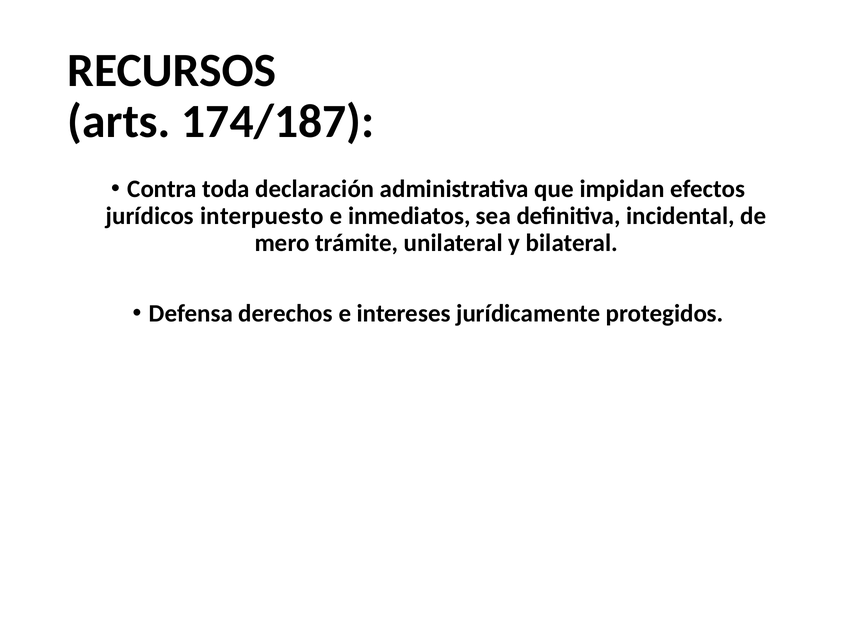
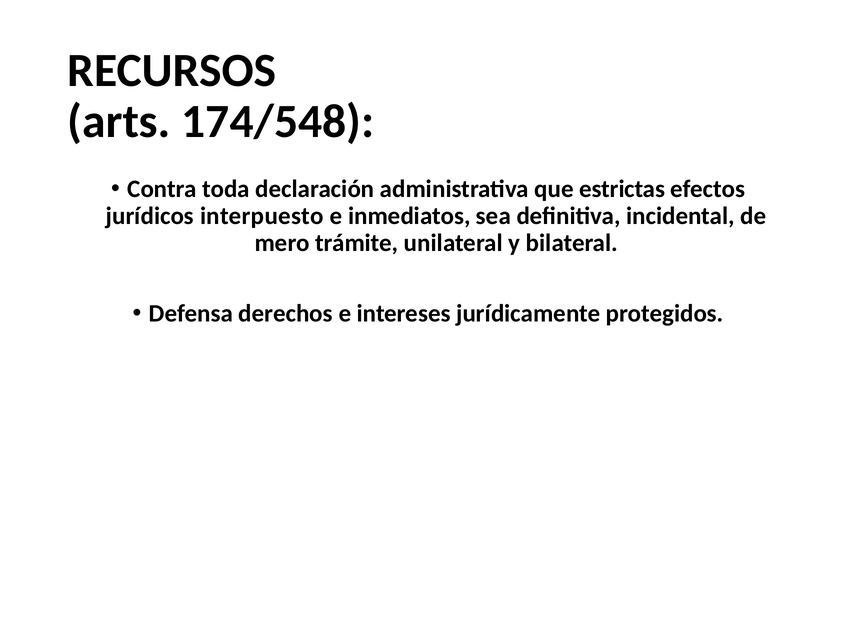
174/187: 174/187 -> 174/548 (278, 122)
impidan: impidan -> estrictas (622, 189)
